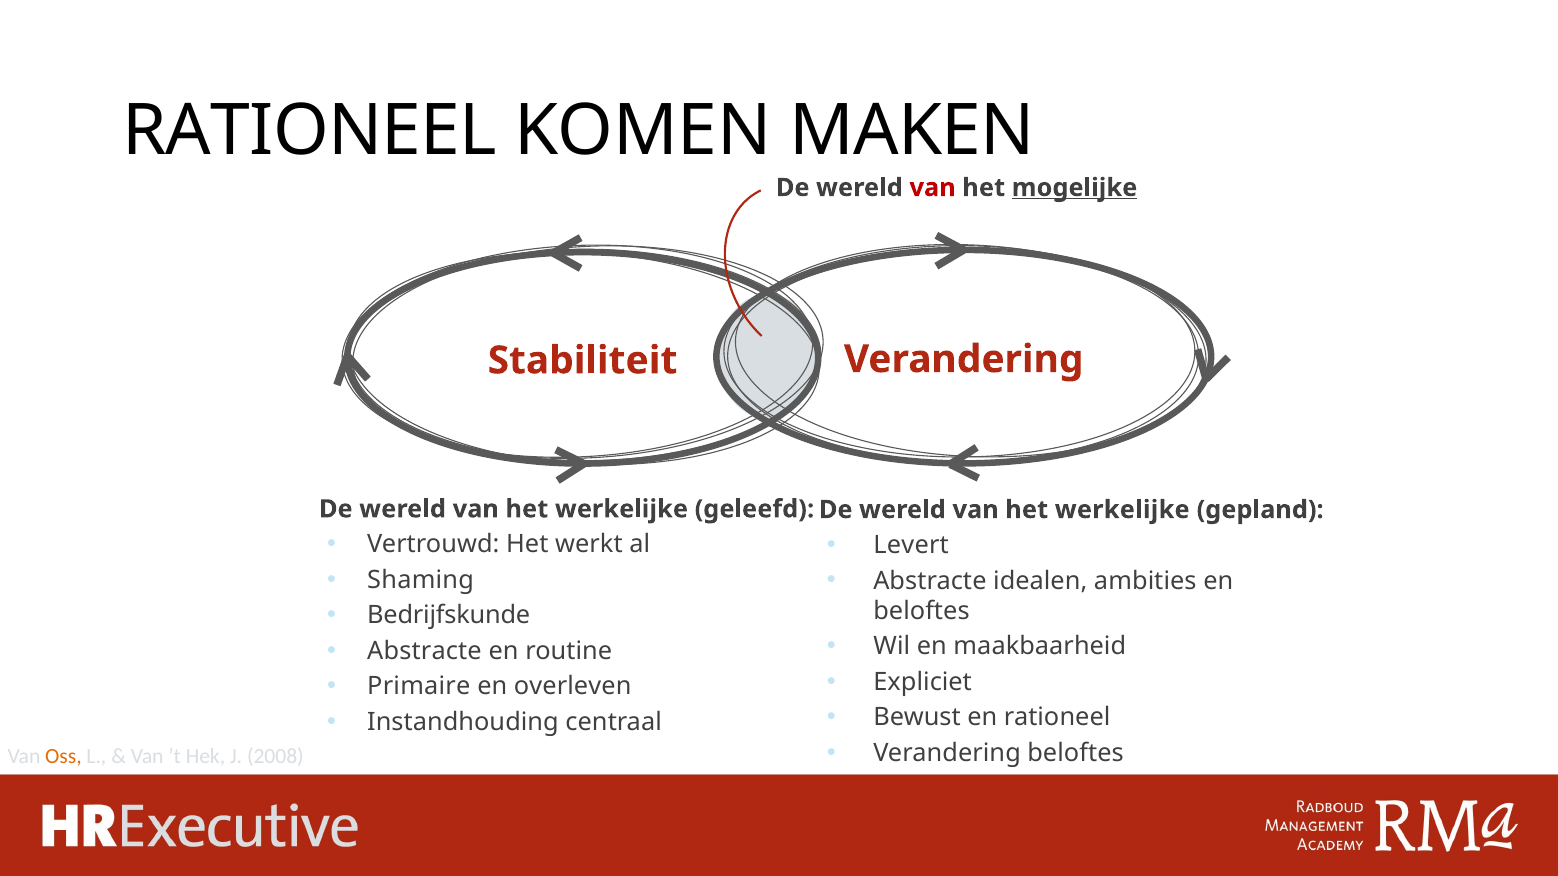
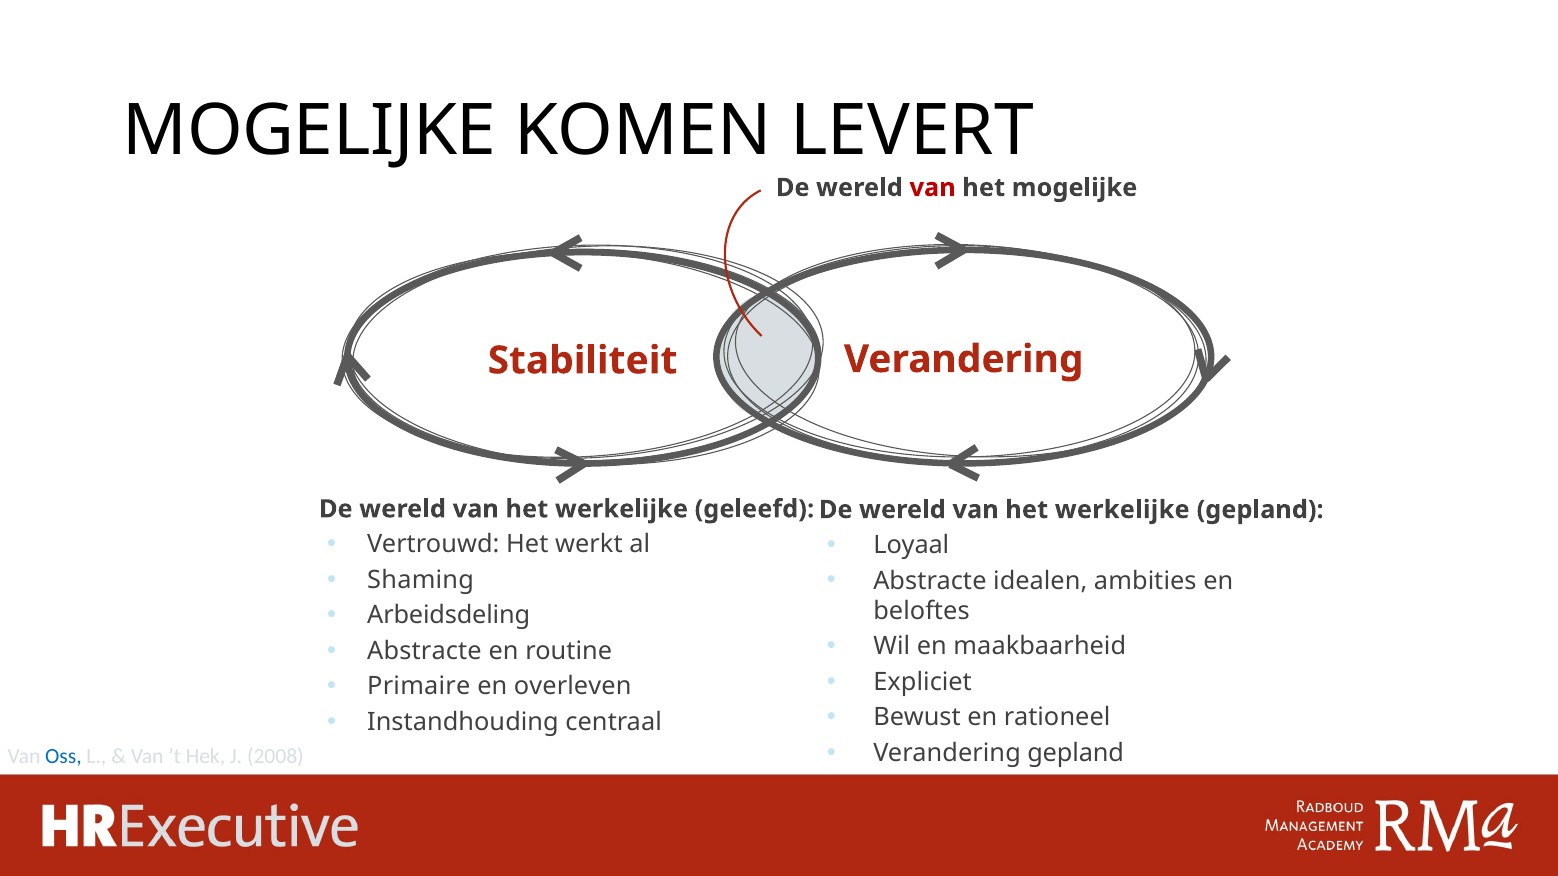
RATIONEEL: RATIONEEL -> MOGELIJKE (310, 131)
MAKEN: MAKEN -> LEVERT (912, 131)
mogelijke underline: present -> none (1075, 188)
Levert: Levert -> Loyaal (911, 545)
Bedrijfskunde: Bedrijfskunde -> Arbeidsdeling (449, 616)
Verandering beloftes: beloftes -> gepland (1076, 753)
Oss colour: orange -> blue (63, 757)
